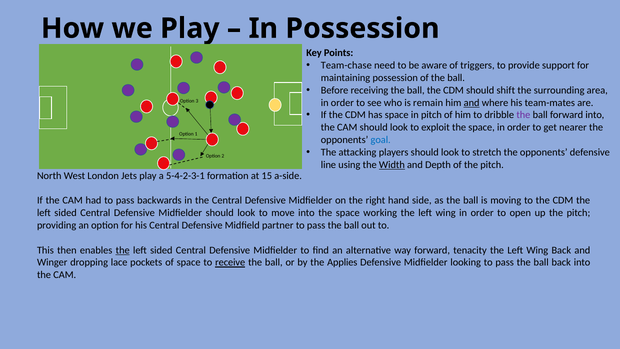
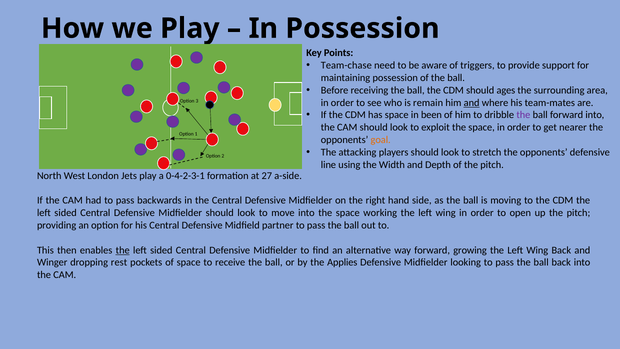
shift: shift -> ages (506, 90)
in pitch: pitch -> been (431, 115)
goal colour: blue -> orange (381, 140)
Width underline: present -> none (392, 165)
5-4-2-3-1: 5-4-2-3-1 -> 0-4-2-3-1 (185, 176)
15: 15 -> 27 (267, 176)
tenacity: tenacity -> growing (470, 250)
lace: lace -> rest (119, 262)
receive underline: present -> none (230, 262)
